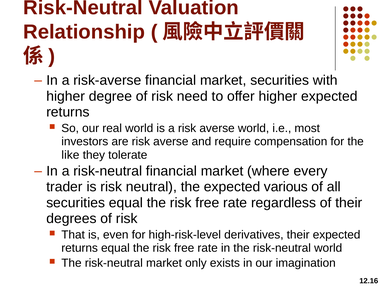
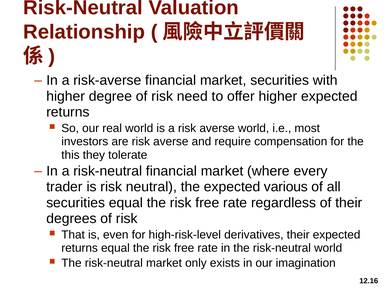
like: like -> this (70, 155)
